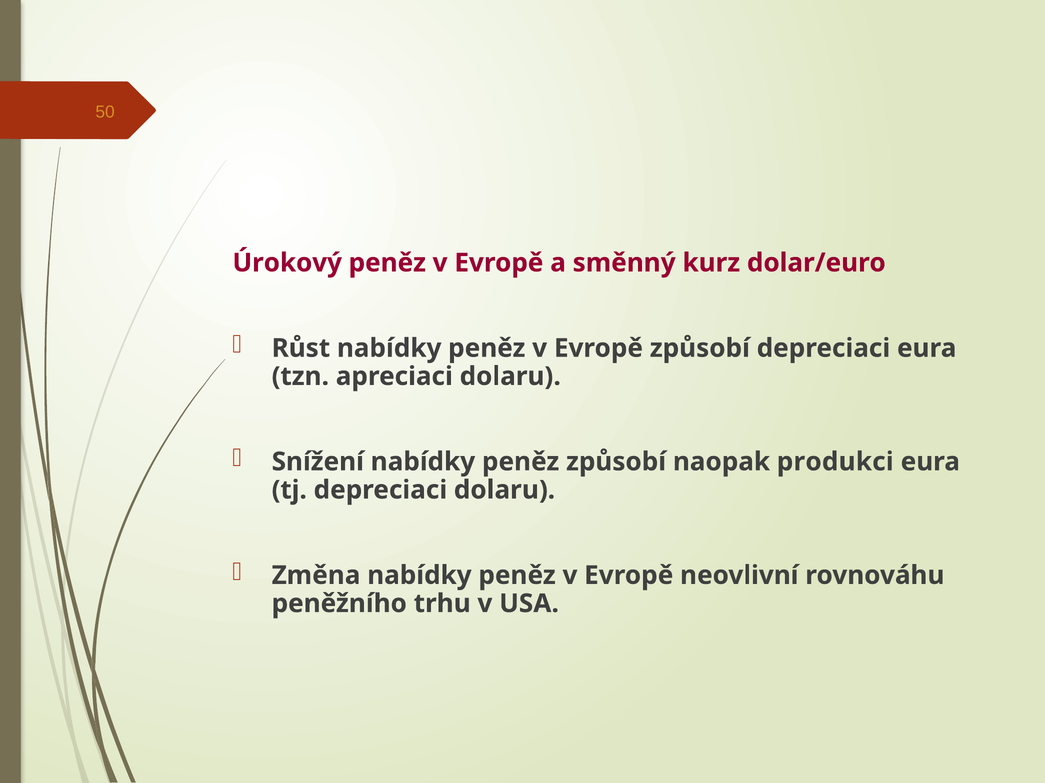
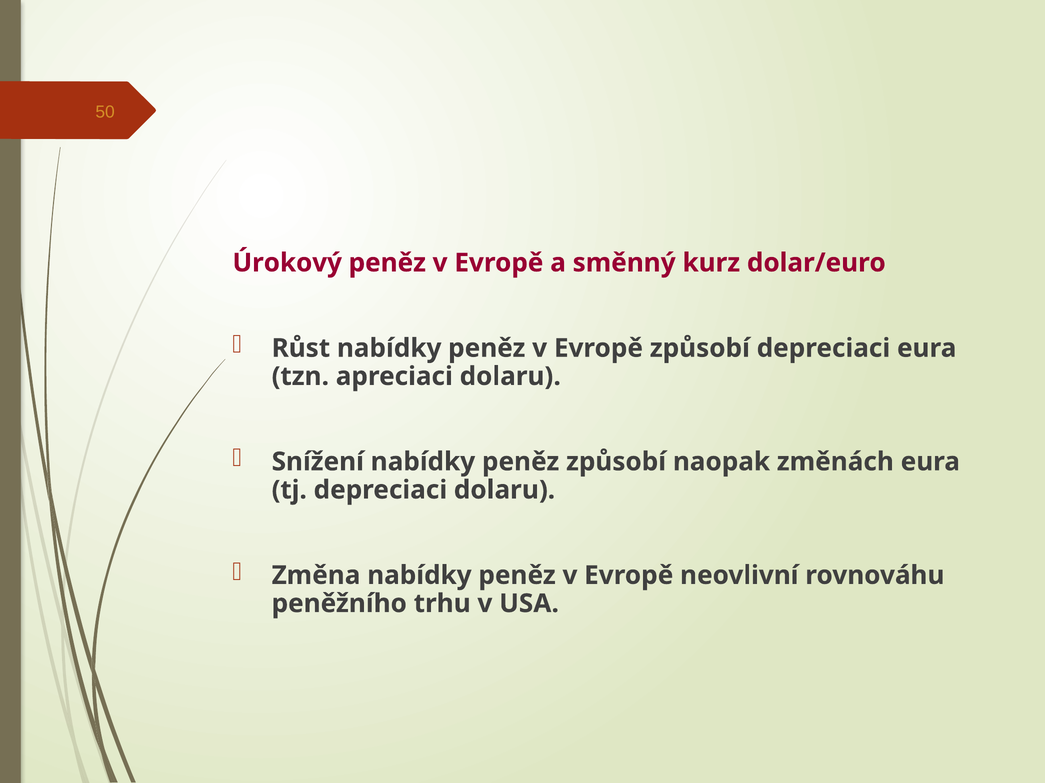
produkci: produkci -> změnách (835, 462)
